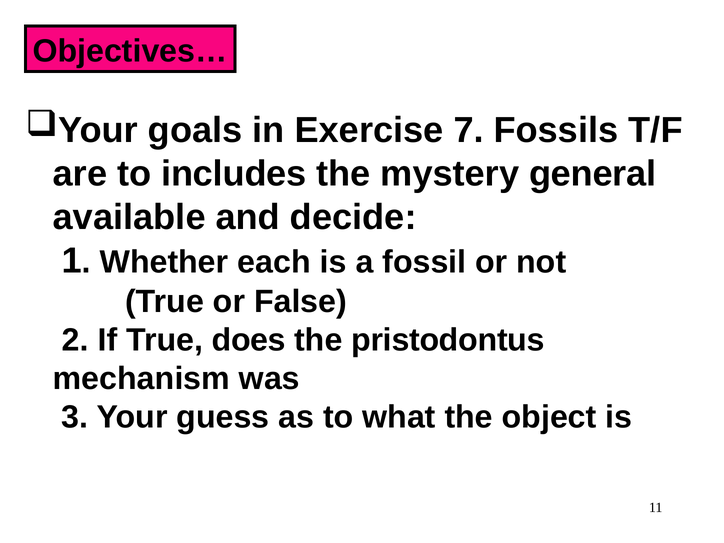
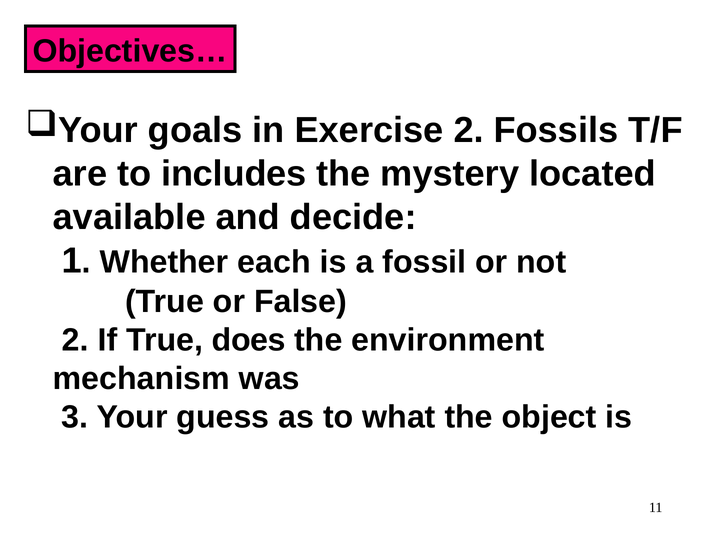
Exercise 7: 7 -> 2 (469, 130)
general: general -> located (592, 174)
pristodontus: pristodontus -> environment (448, 340)
